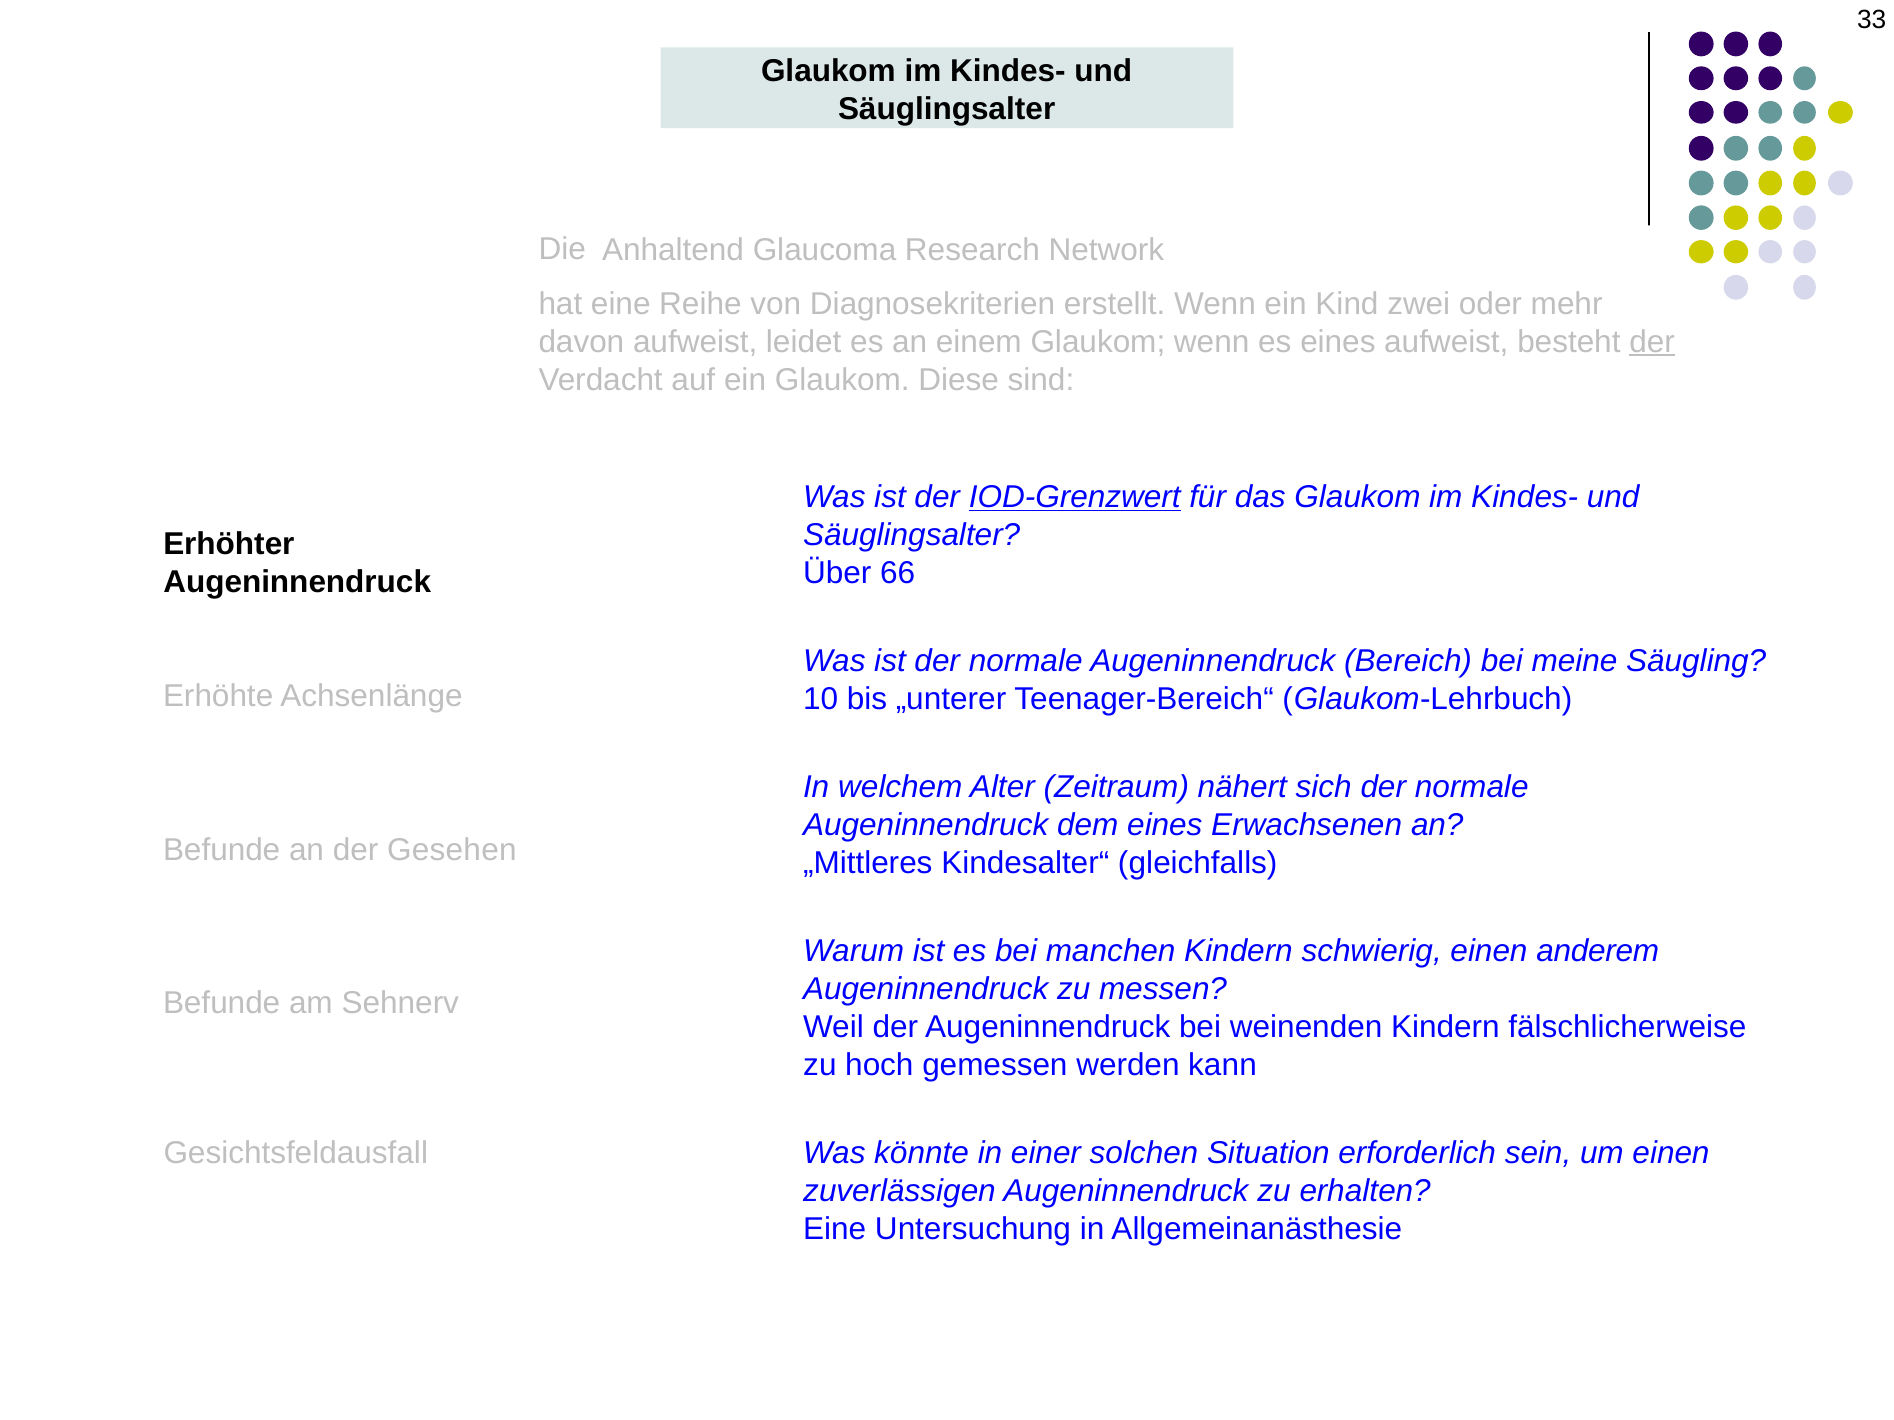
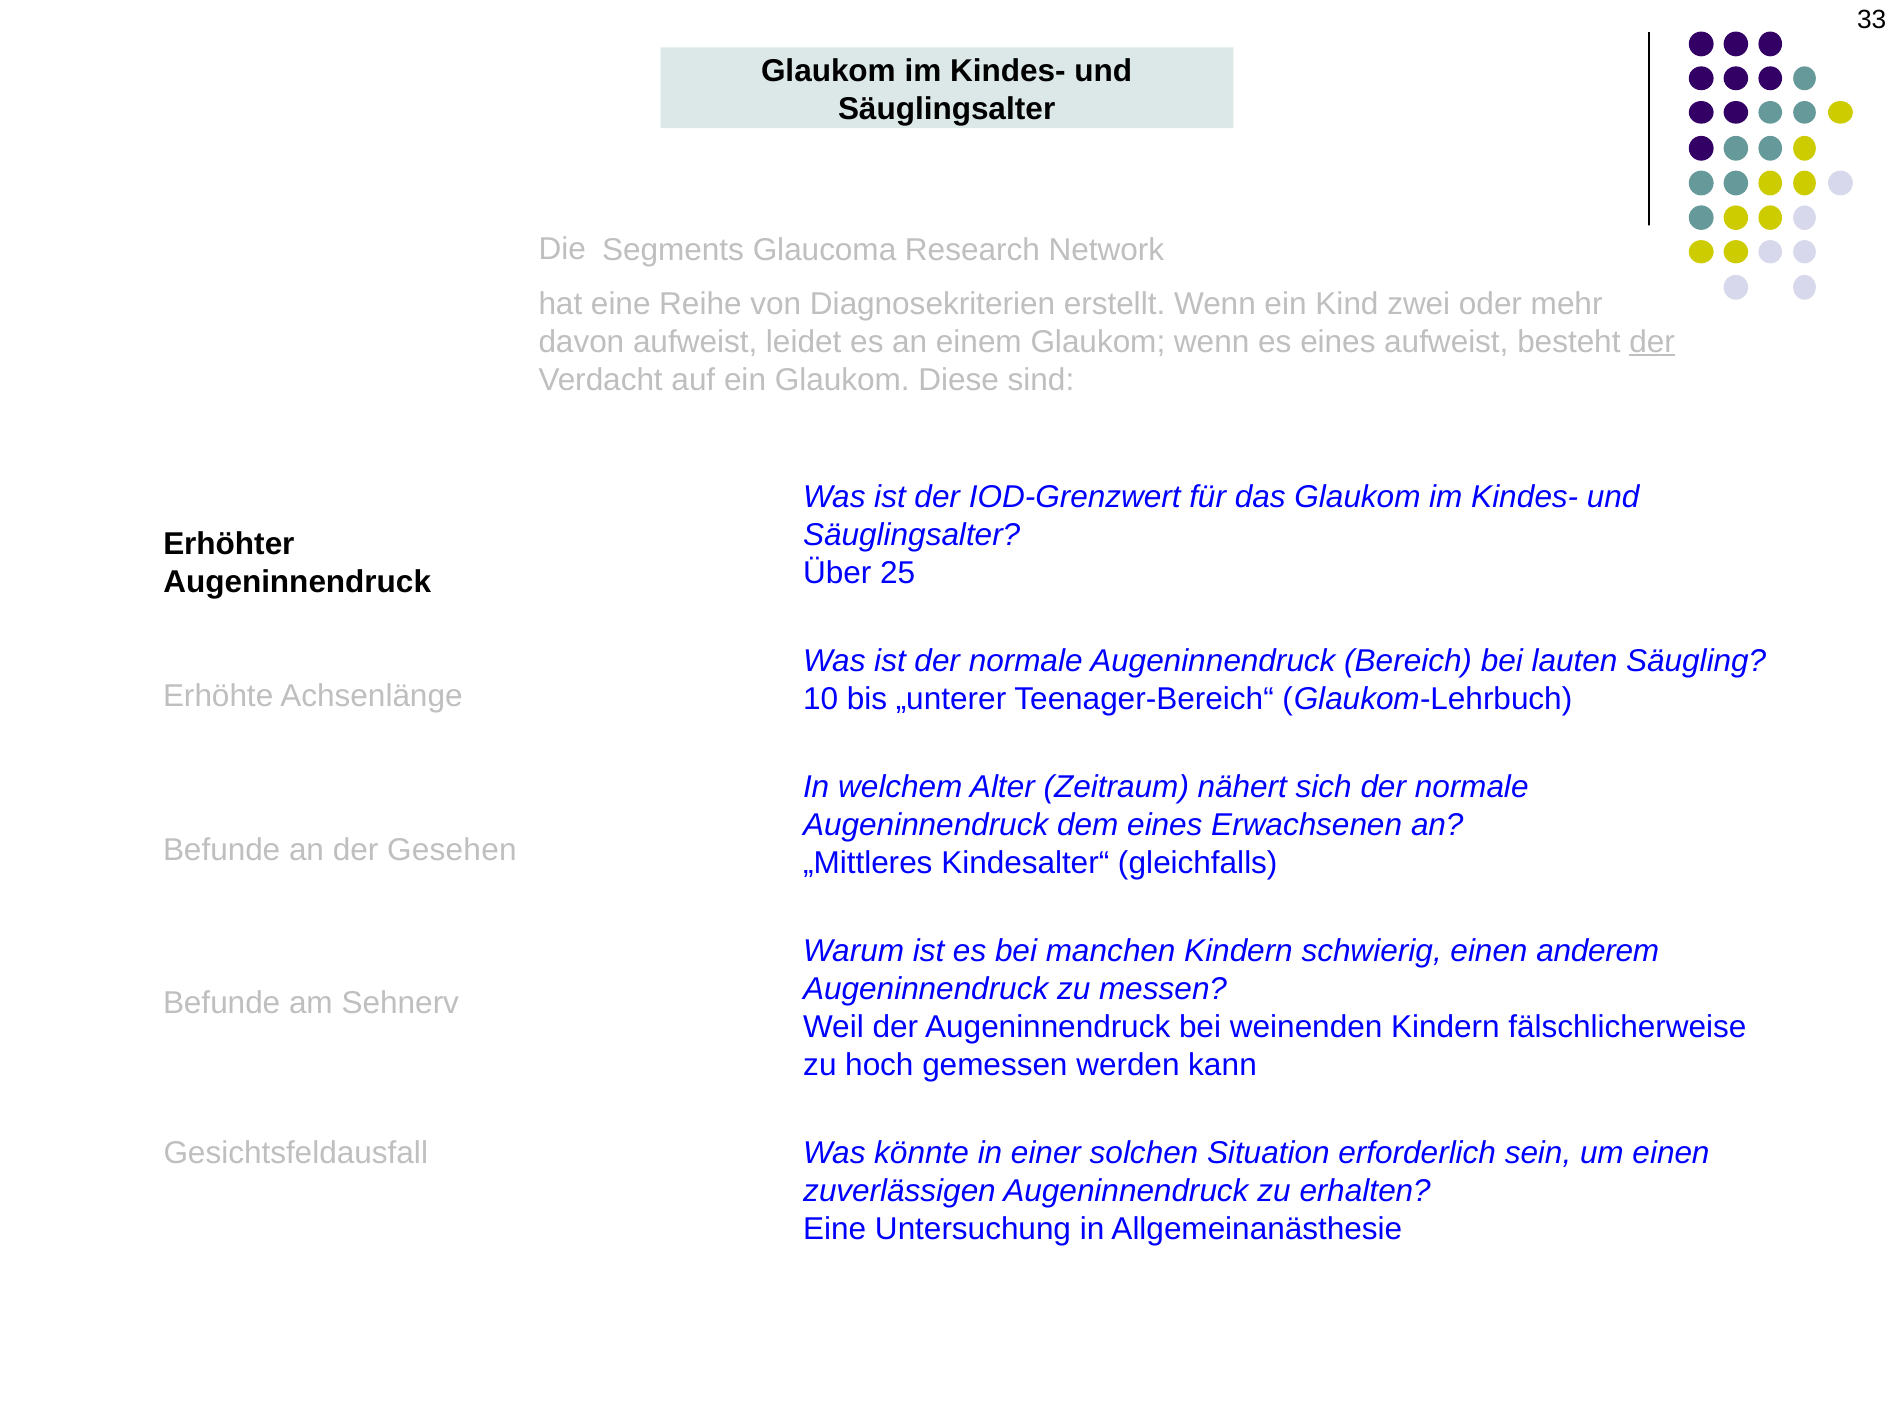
Anhaltend: Anhaltend -> Segments (673, 250)
IOD-Grenzwert underline: present -> none (1075, 497)
66: 66 -> 25 (898, 573)
meine: meine -> lauten (1575, 661)
